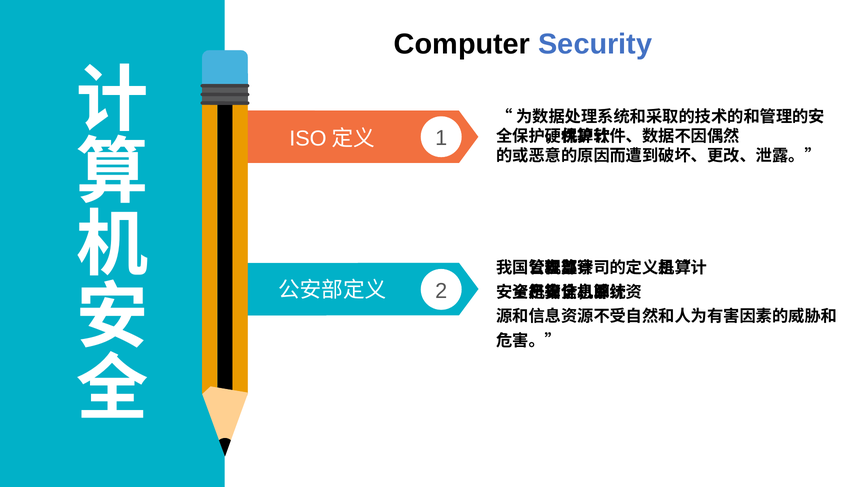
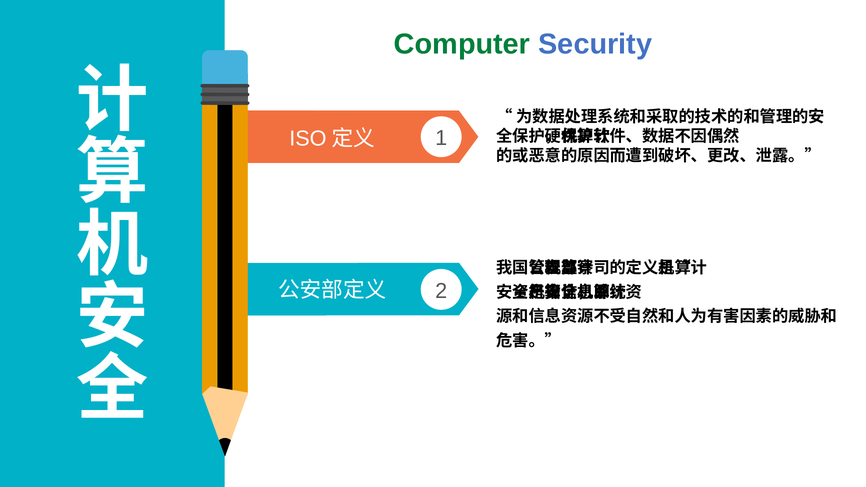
Computer colour: black -> green (462, 44)
